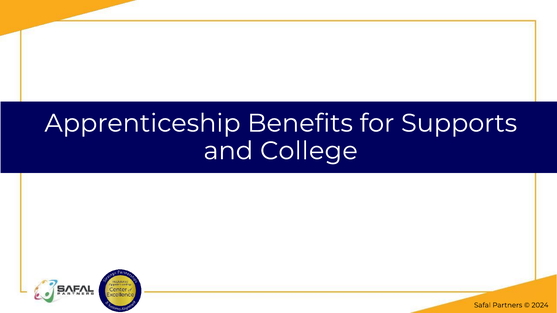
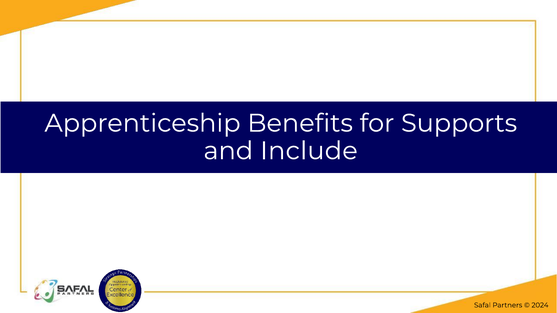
College: College -> Include (309, 151)
